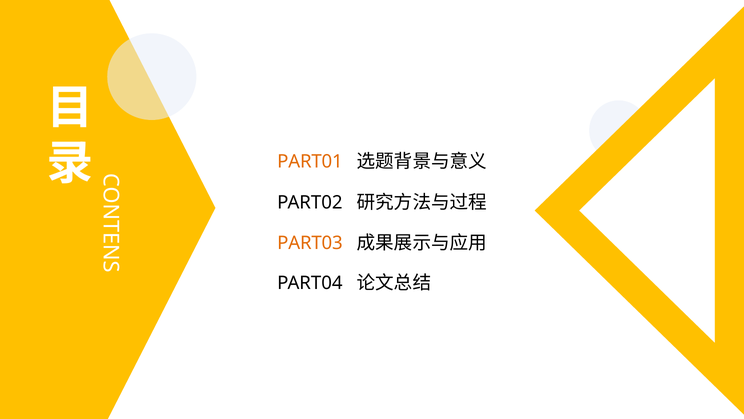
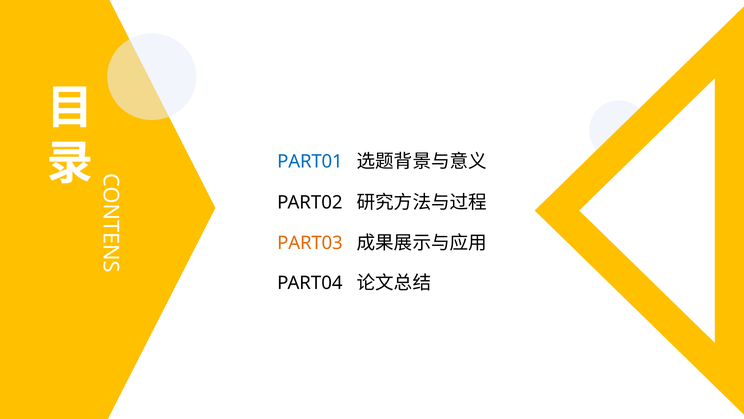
PART01 colour: orange -> blue (310, 162)
